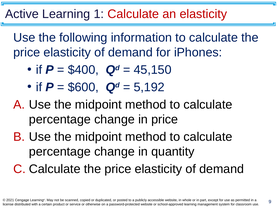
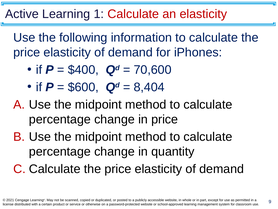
45,150: 45,150 -> 70,600 (153, 70)
5,192: 5,192 -> 8,404 (149, 87)
